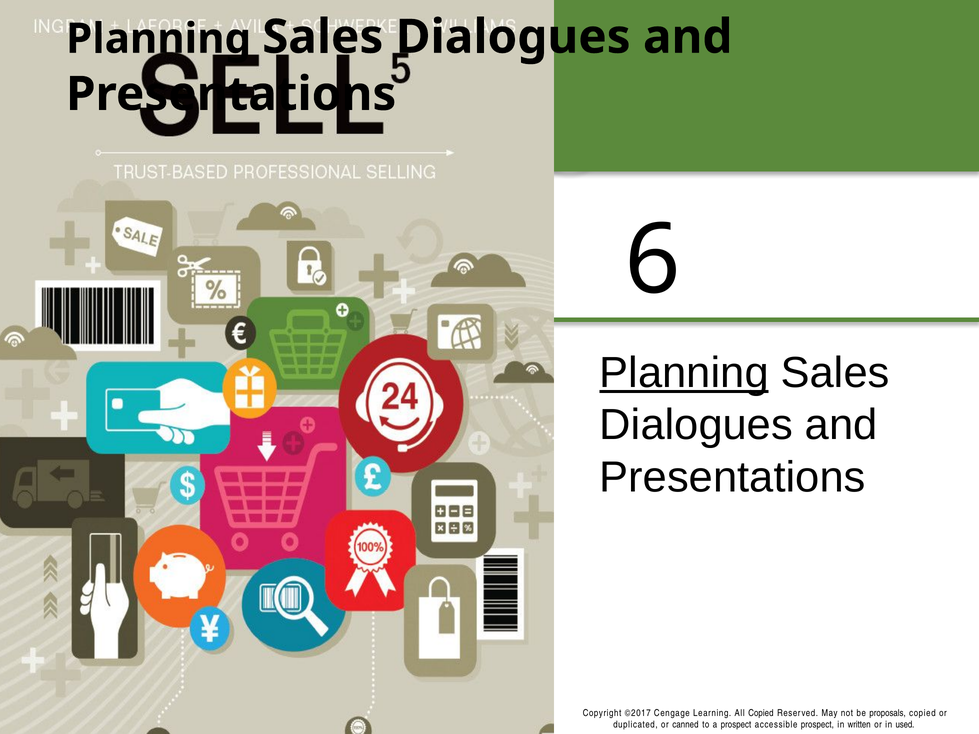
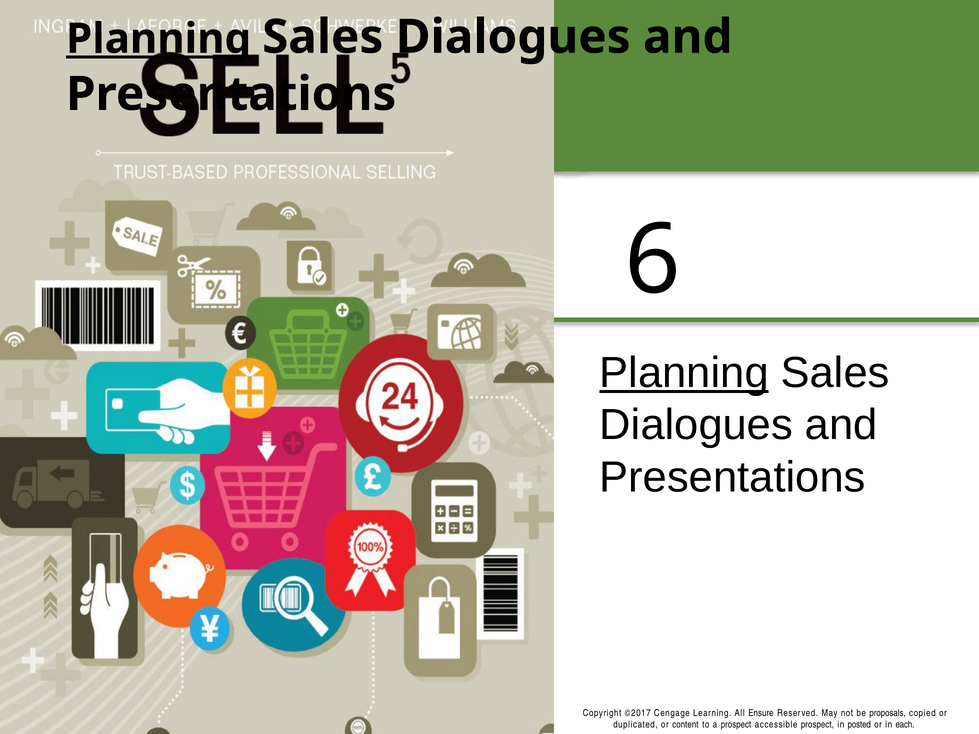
Planning underline: none -> present (159, 39)
All Copied: Copied -> Ensure (761, 713)
canned: canned -> content (685, 725)
written: written -> posted (859, 725)
used: used -> each (905, 725)
